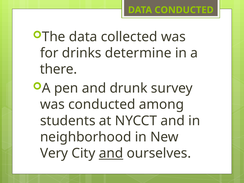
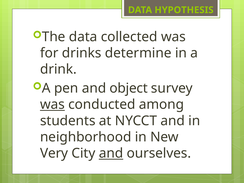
DATA CONDUCTED: CONDUCTED -> HYPOTHESIS (184, 10)
there: there -> drink (58, 69)
drunk: drunk -> object (129, 88)
was underline: none -> present (52, 105)
